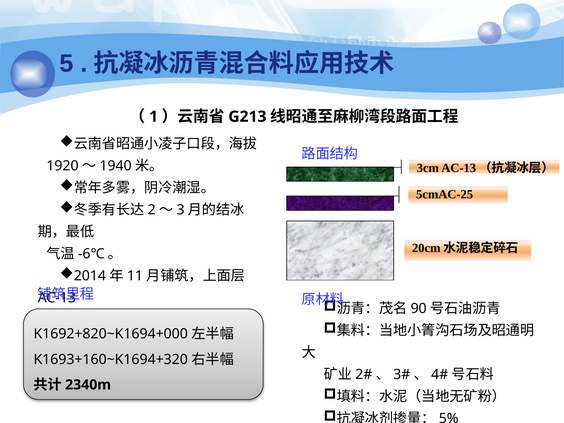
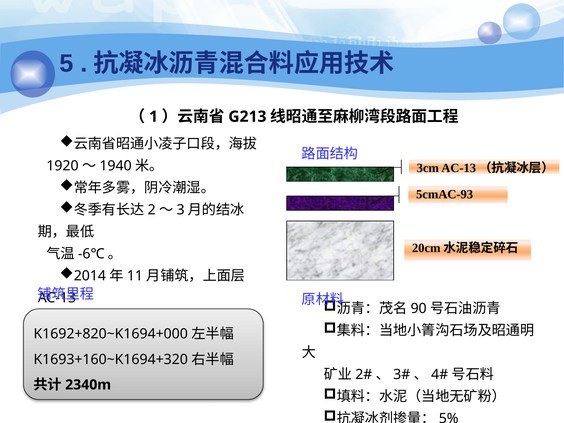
5cmAC-25: 5cmAC-25 -> 5cmAC-93 (445, 194)
